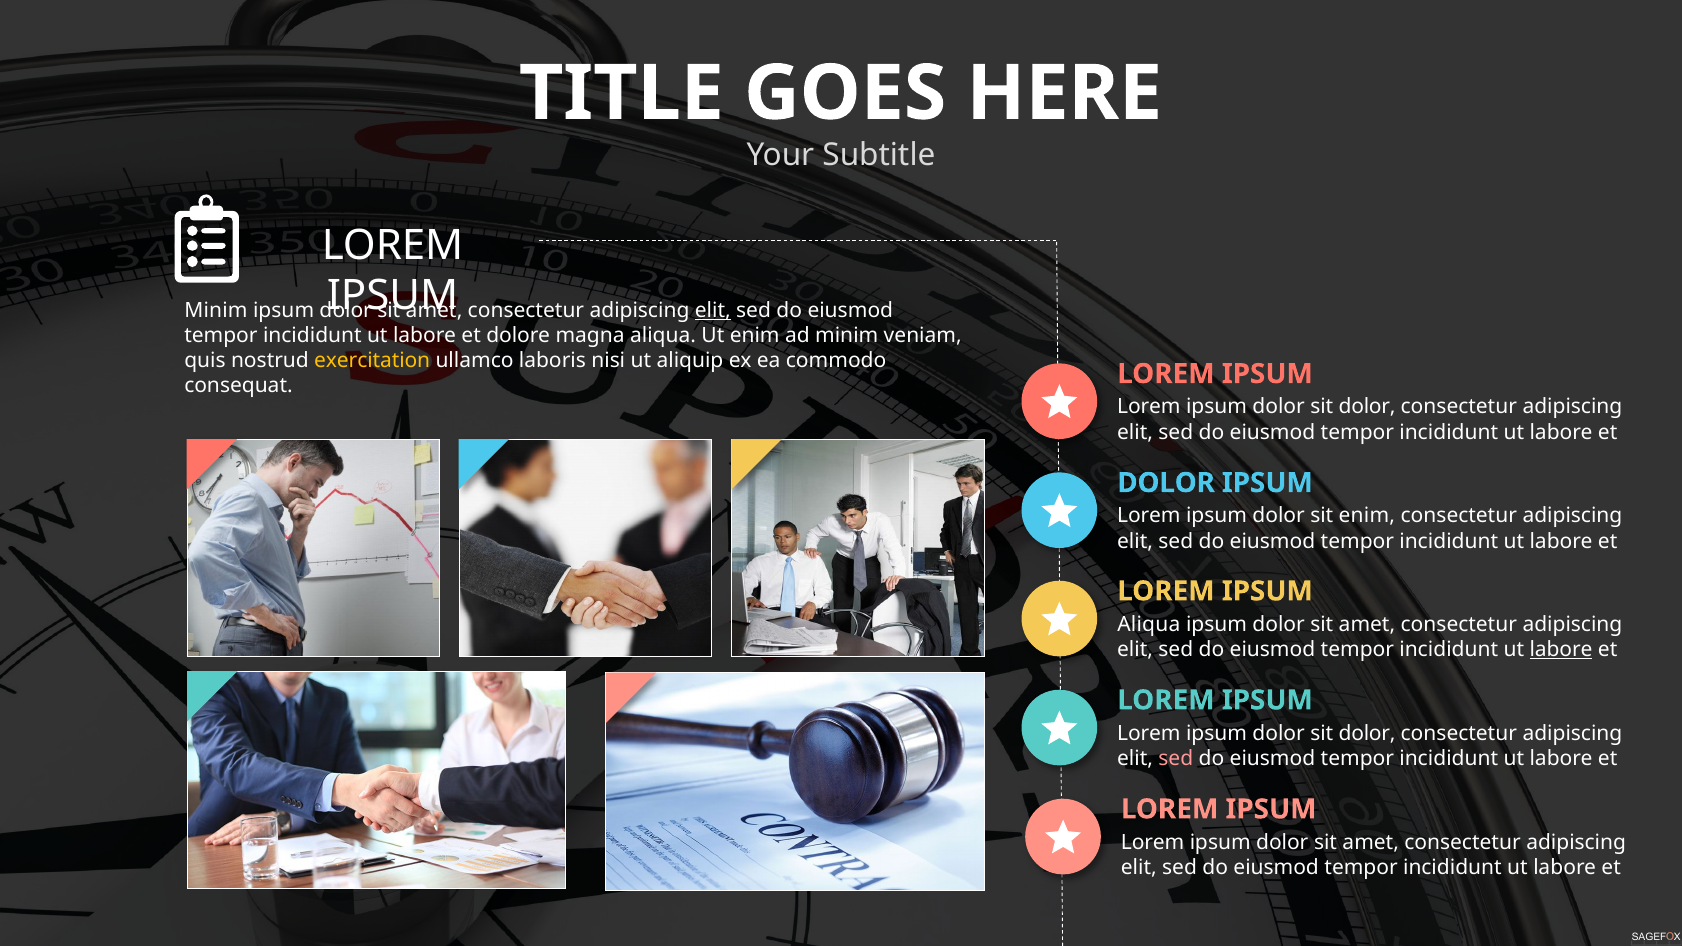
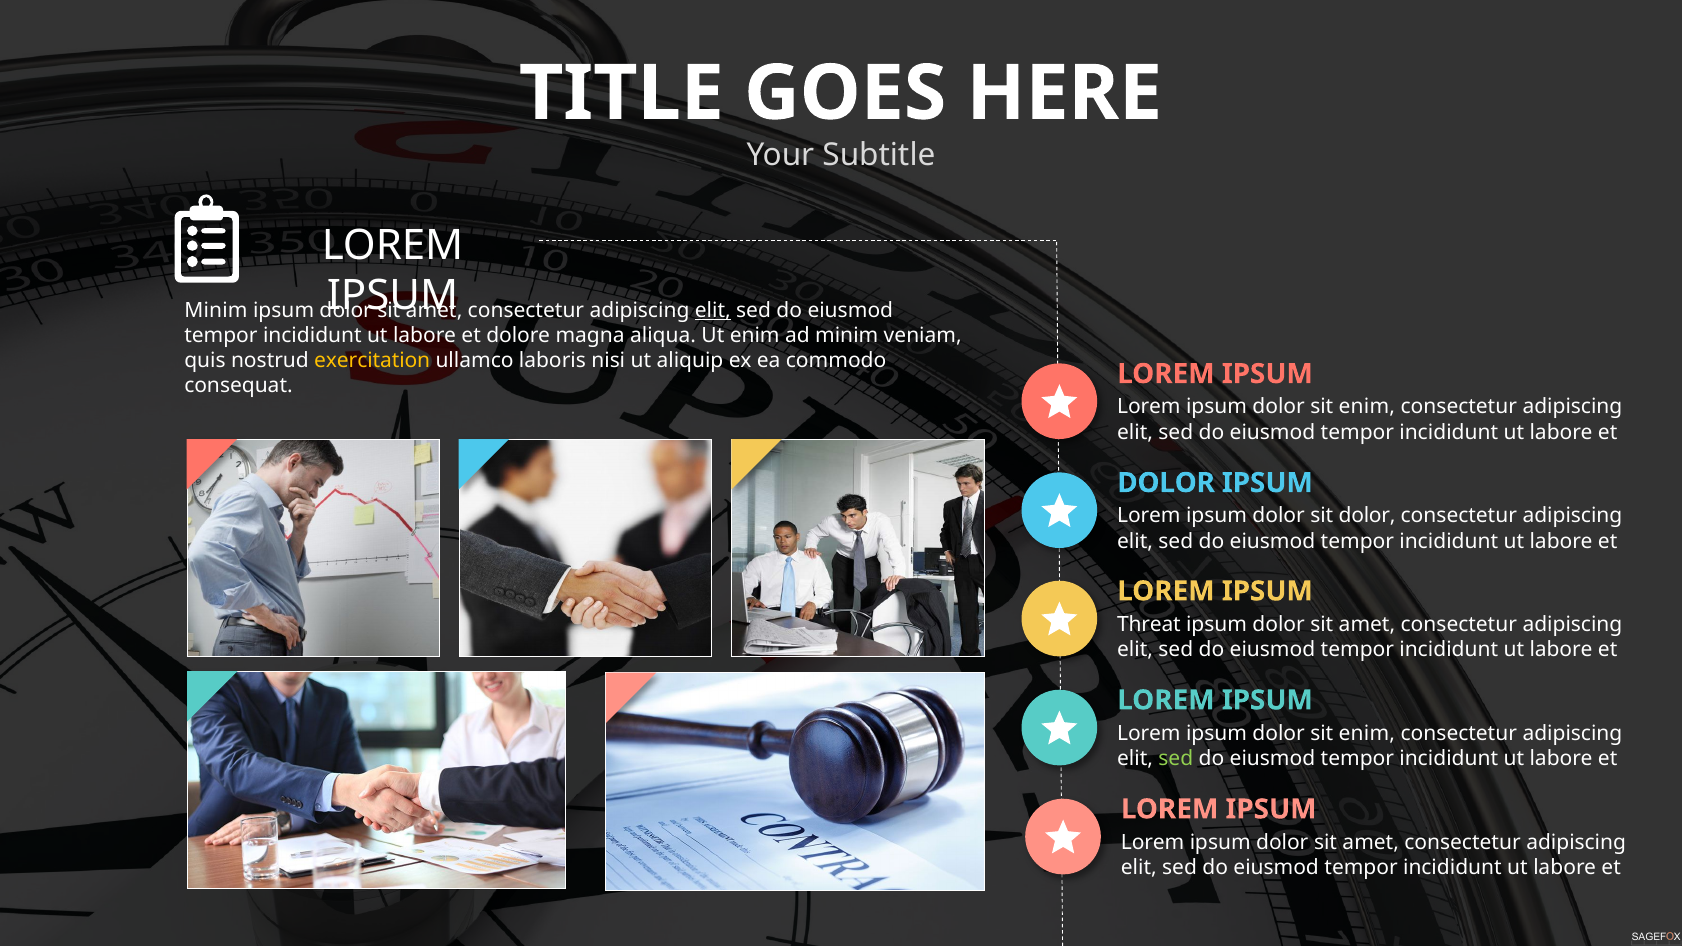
dolor: dolor -> enim (1367, 407)
sit enim: enim -> dolor (1367, 516)
Aliqua: Aliqua -> Threat (1149, 624)
labore underline: present -> none (1561, 650)
dolor: dolor -> enim (1367, 733)
sed colour: pink -> light green (1176, 759)
